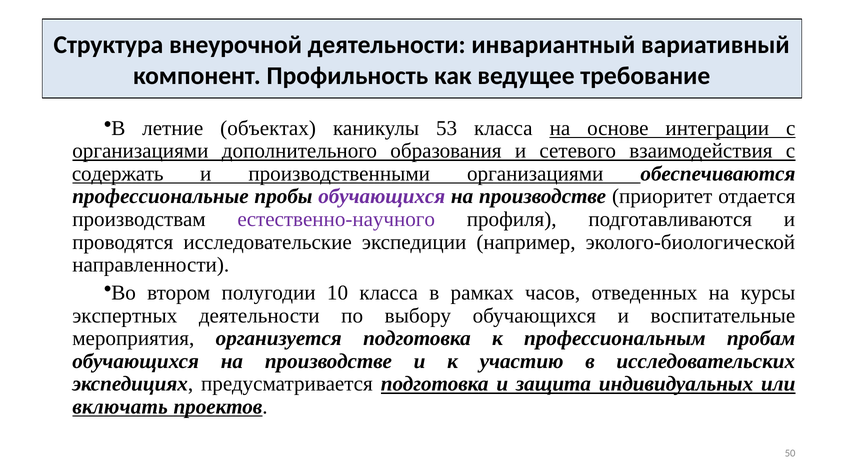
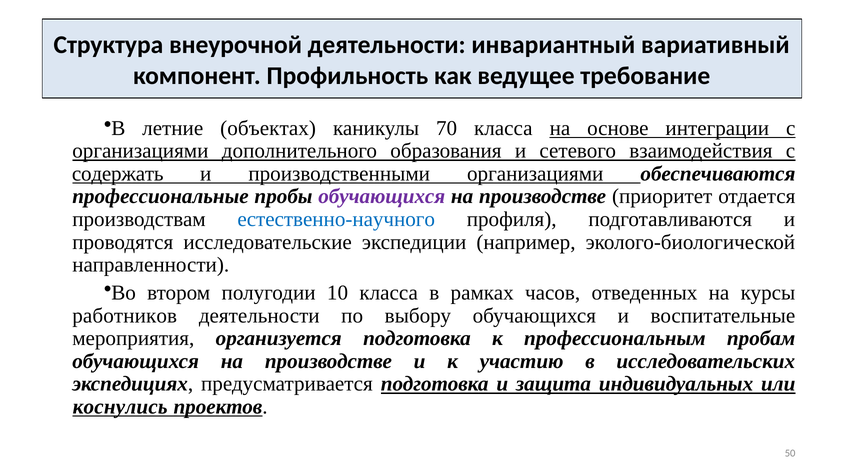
53: 53 -> 70 (447, 128)
естественно-научного colour: purple -> blue (336, 219)
экспертных: экспертных -> работников (125, 315)
включать: включать -> коснулись (120, 406)
